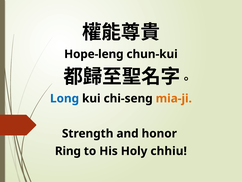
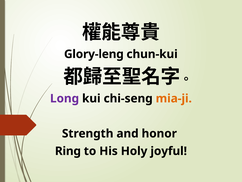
Hope-leng: Hope-leng -> Glory-leng (94, 54)
Long colour: blue -> purple (65, 98)
chhiu: chhiu -> joyful (169, 151)
